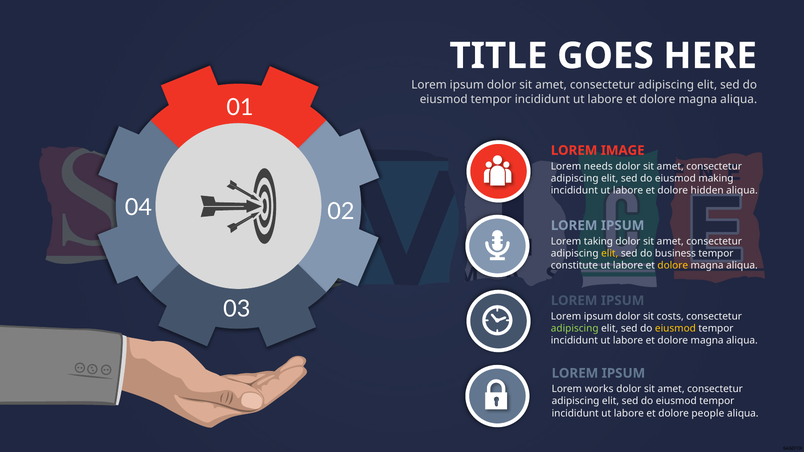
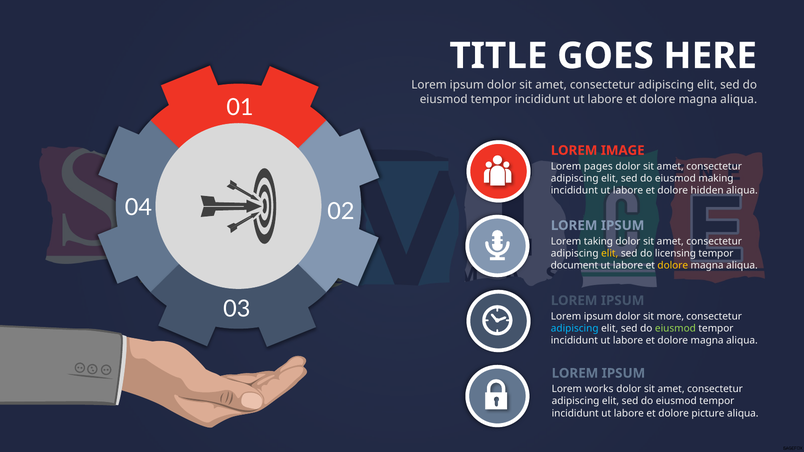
needs: needs -> pages (598, 166)
business: business -> licensing (675, 254)
constitute: constitute -> document (574, 266)
costs: costs -> more (670, 317)
adipiscing colour: light green -> light blue (575, 329)
eiusmod colour: yellow -> light green (675, 329)
people: people -> picture (708, 413)
